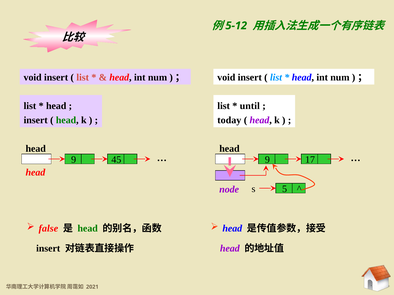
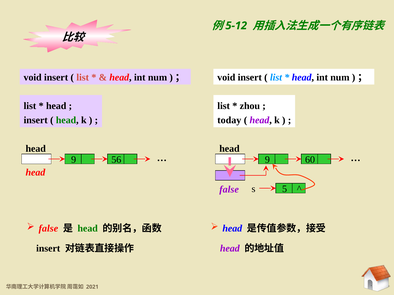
until: until -> zhou (250, 106)
45: 45 -> 56 (116, 160)
17: 17 -> 60 (310, 160)
node: node -> false (229, 190)
